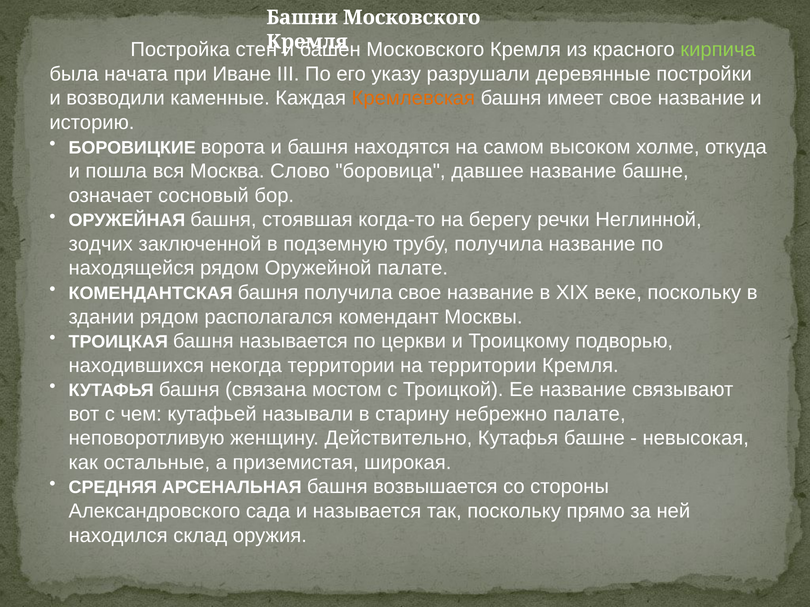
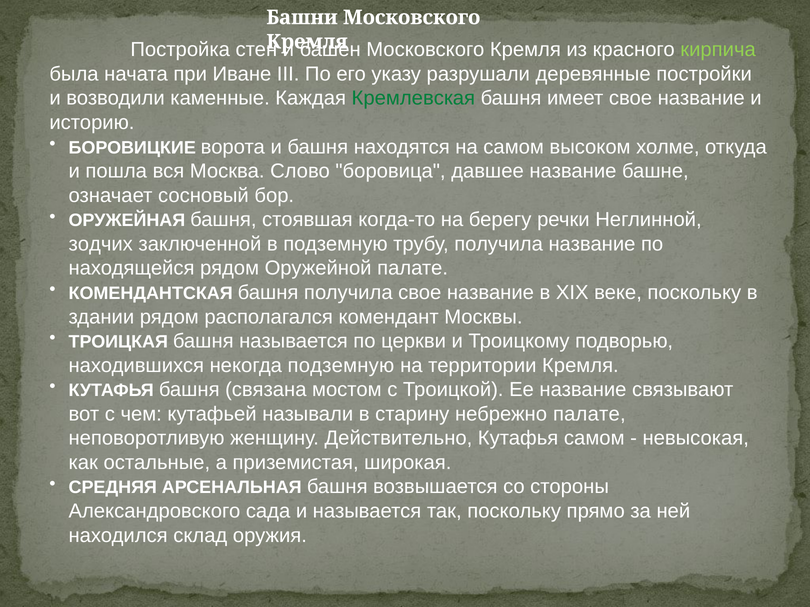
Кремлевская colour: orange -> green (413, 98)
некогда территории: территории -> подземную (341, 366)
Кутафья башне: башне -> самом (594, 439)
